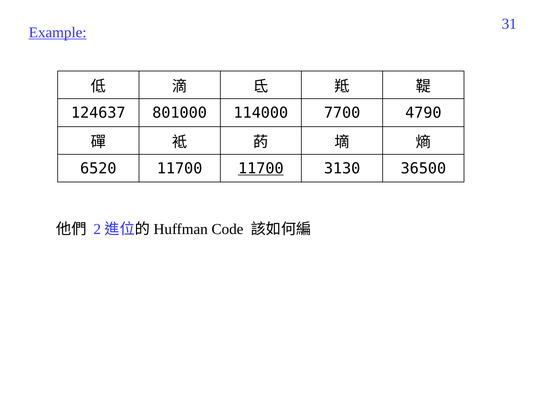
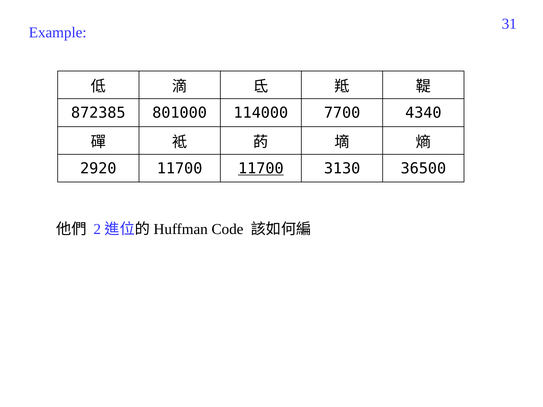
Example underline: present -> none (58, 33)
124637: 124637 -> 872385 (98, 113)
4790: 4790 -> 4340 (423, 113)
6520: 6520 -> 2920 (98, 169)
